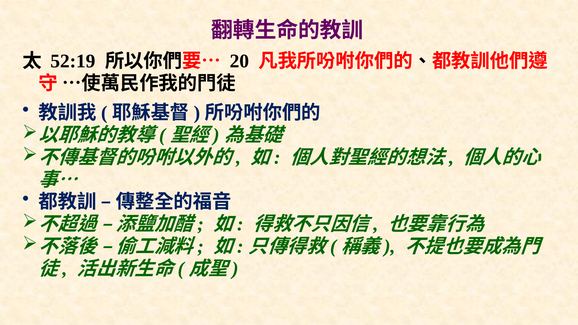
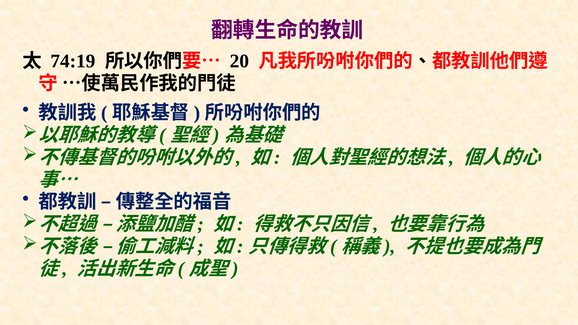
52:19: 52:19 -> 74:19 (73, 61)
